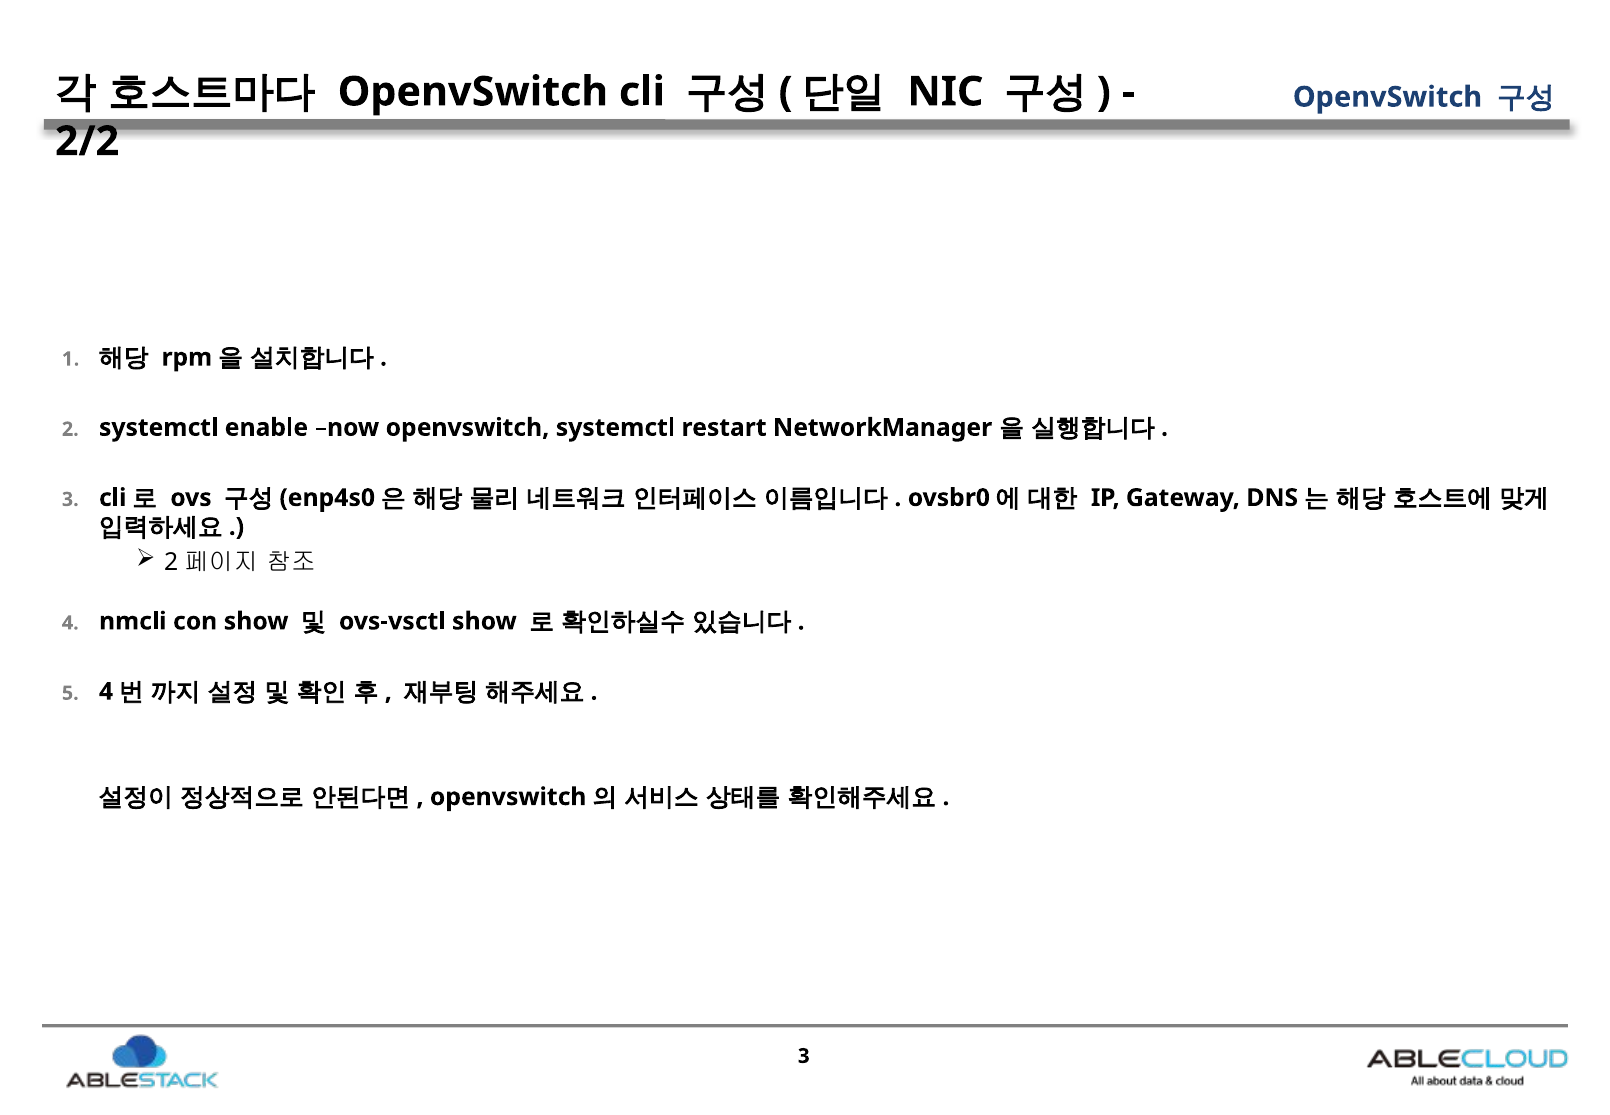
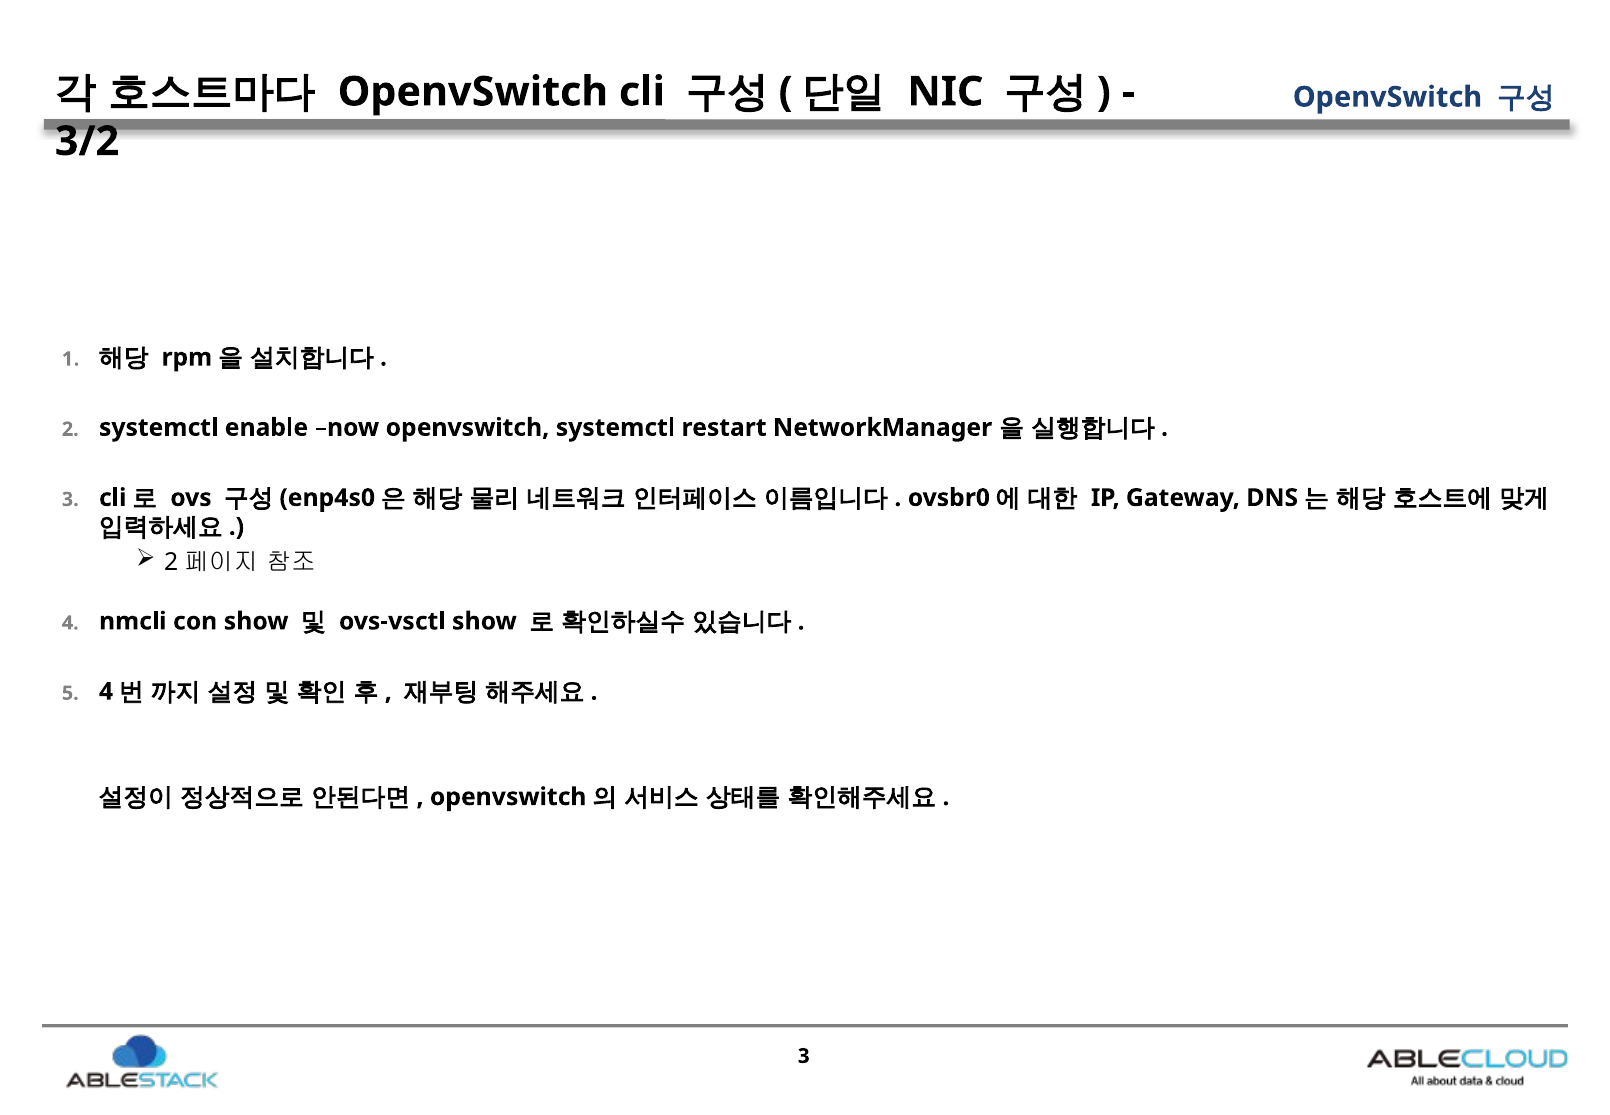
2/2: 2/2 -> 3/2 (87, 141)
